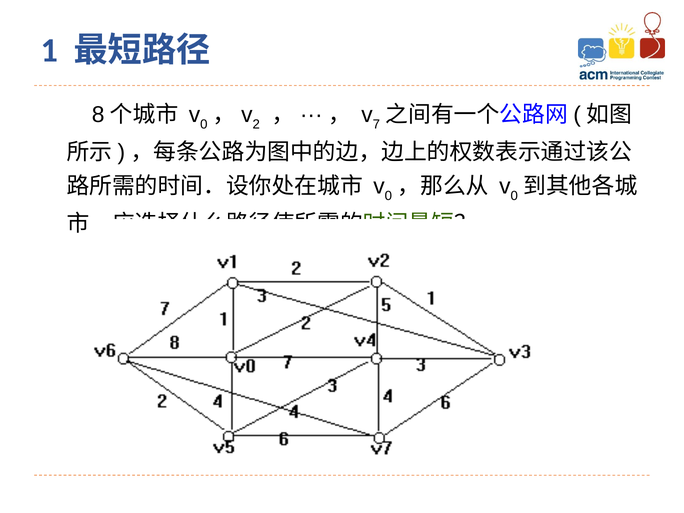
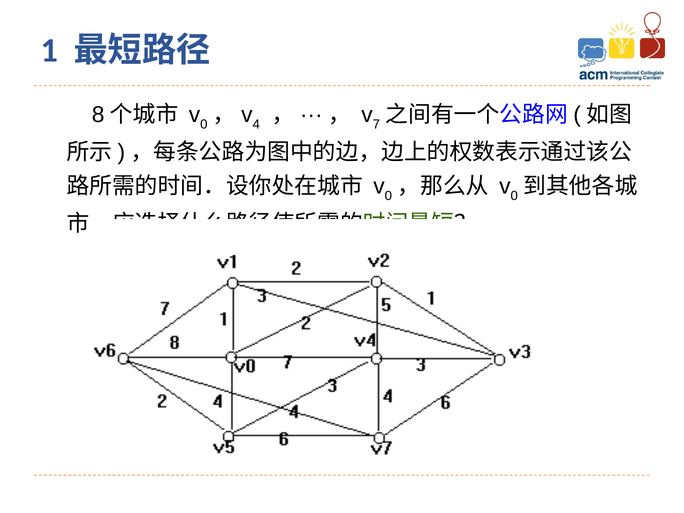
2: 2 -> 4 (256, 124)
